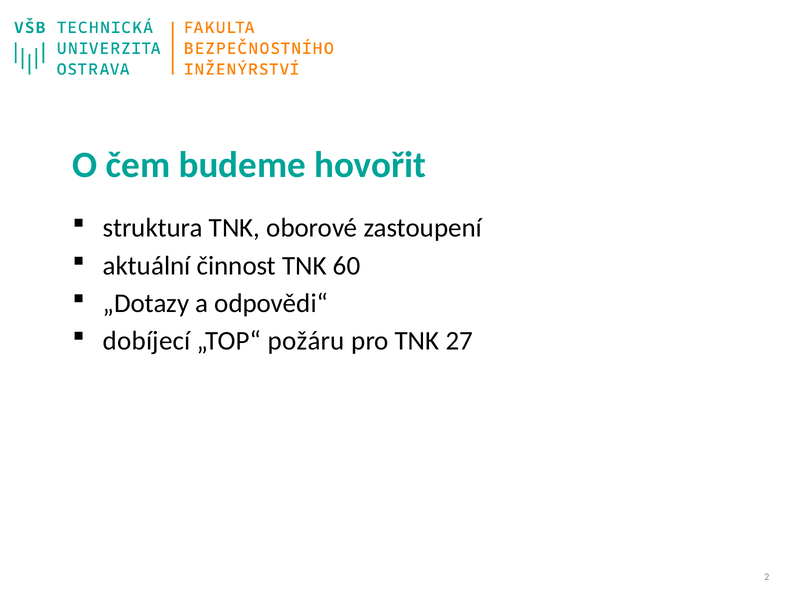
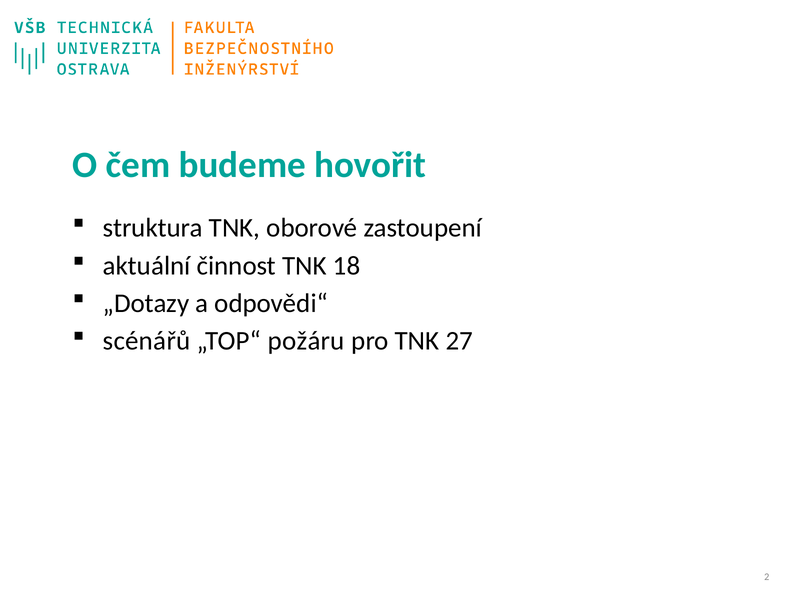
60: 60 -> 18 (347, 266)
dobíjecí: dobíjecí -> scénářů (147, 341)
